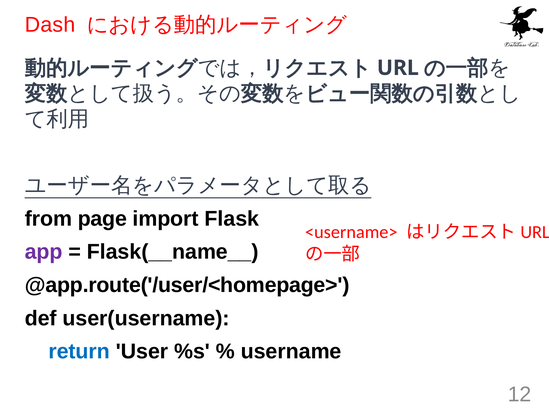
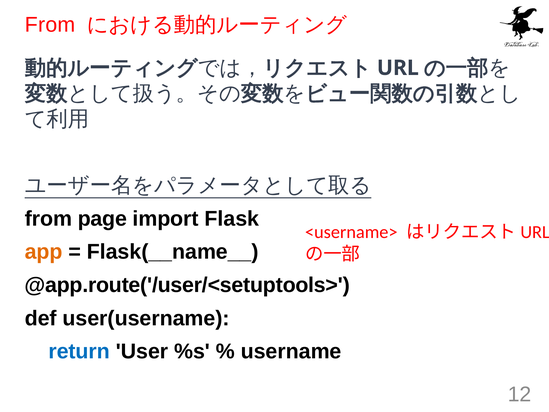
Dash: Dash -> From (50, 25)
app colour: purple -> orange (44, 252)
@app.route('/user/<homepage>: @app.route('/user/<homepage> -> @app.route('/user/<setuptools> (187, 285)
